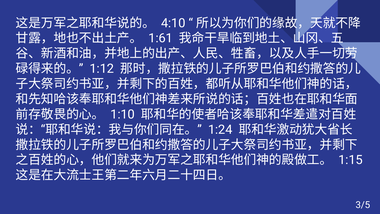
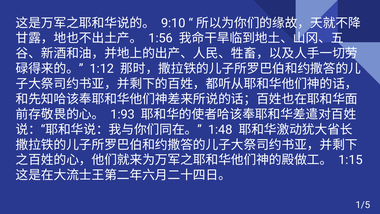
4:10: 4:10 -> 9:10 (173, 23)
1:61: 1:61 -> 1:56 (161, 38)
1:10: 1:10 -> 1:93 (123, 114)
1:24: 1:24 -> 1:48 (220, 129)
3/5: 3/5 -> 1/5 (363, 205)
